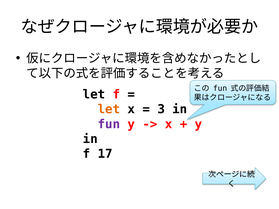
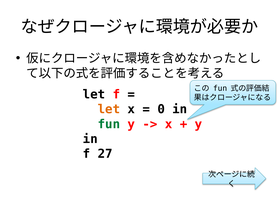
3: 3 -> 0 (161, 109)
fun colour: purple -> green (109, 124)
17: 17 -> 27 (105, 154)
